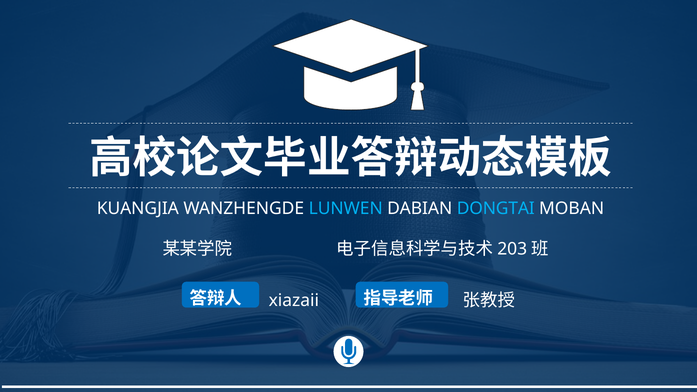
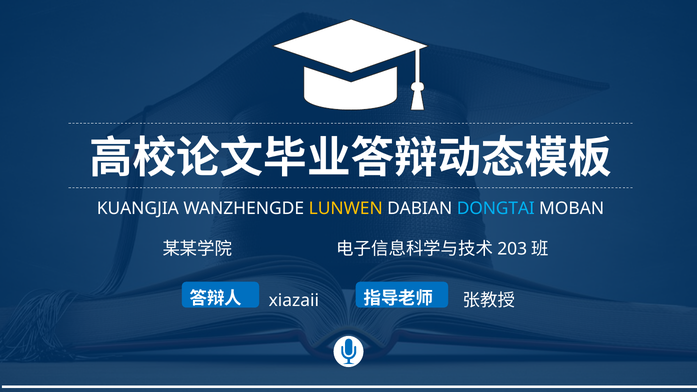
LUNWEN colour: light blue -> yellow (346, 209)
